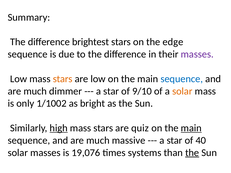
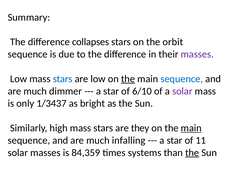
brightest: brightest -> collapses (91, 42)
edge: edge -> orbit (173, 42)
stars colour: orange -> blue (63, 79)
the underline: none -> present (128, 79)
9/10: 9/10 -> 6/10 (142, 91)
solar colour: orange -> purple (182, 91)
1/1002: 1/1002 -> 1/3437 (52, 104)
high underline: present -> none (59, 128)
quiz: quiz -> they (140, 128)
massive: massive -> infalling (129, 141)
40: 40 -> 11 (201, 141)
19,076: 19,076 -> 84,359 (86, 153)
